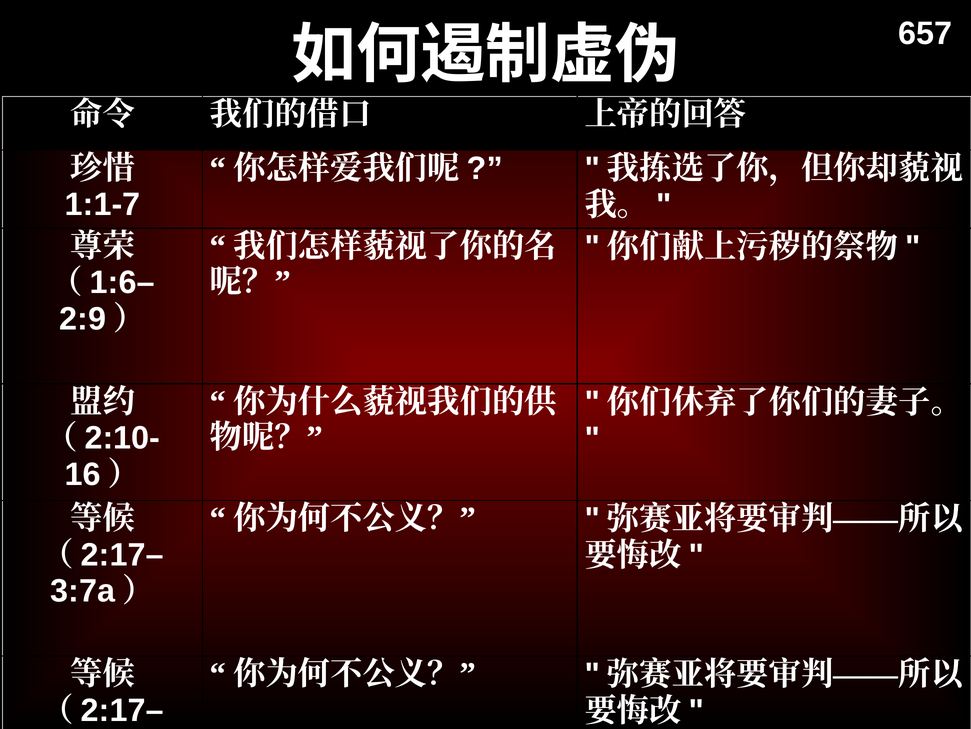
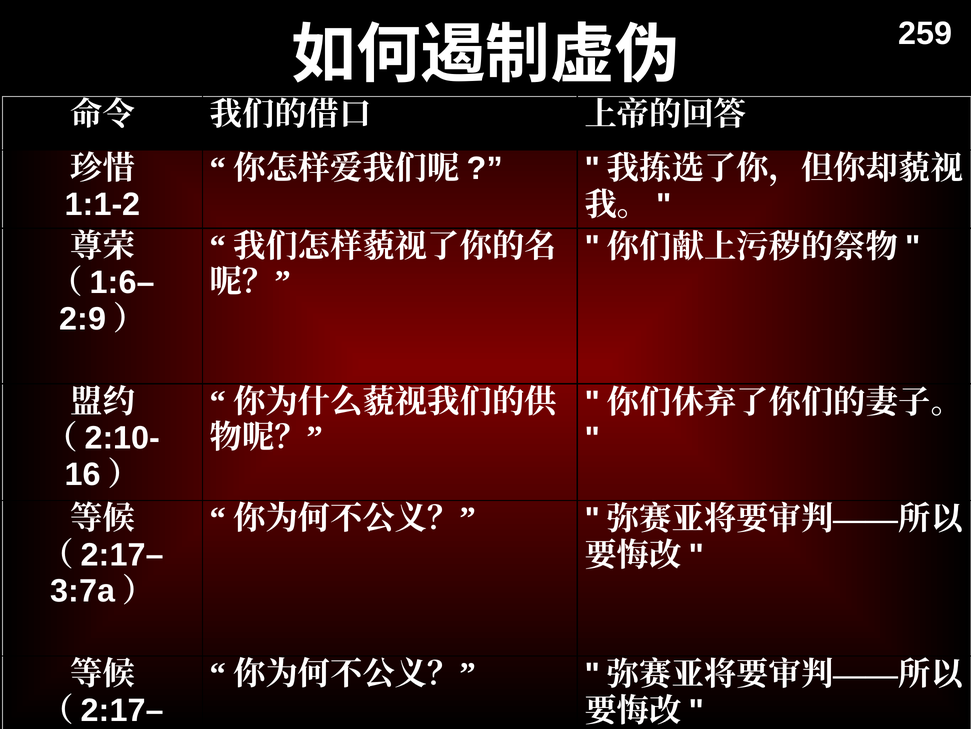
657: 657 -> 259 (925, 33)
1:1-7: 1:1-7 -> 1:1-2 (103, 204)
